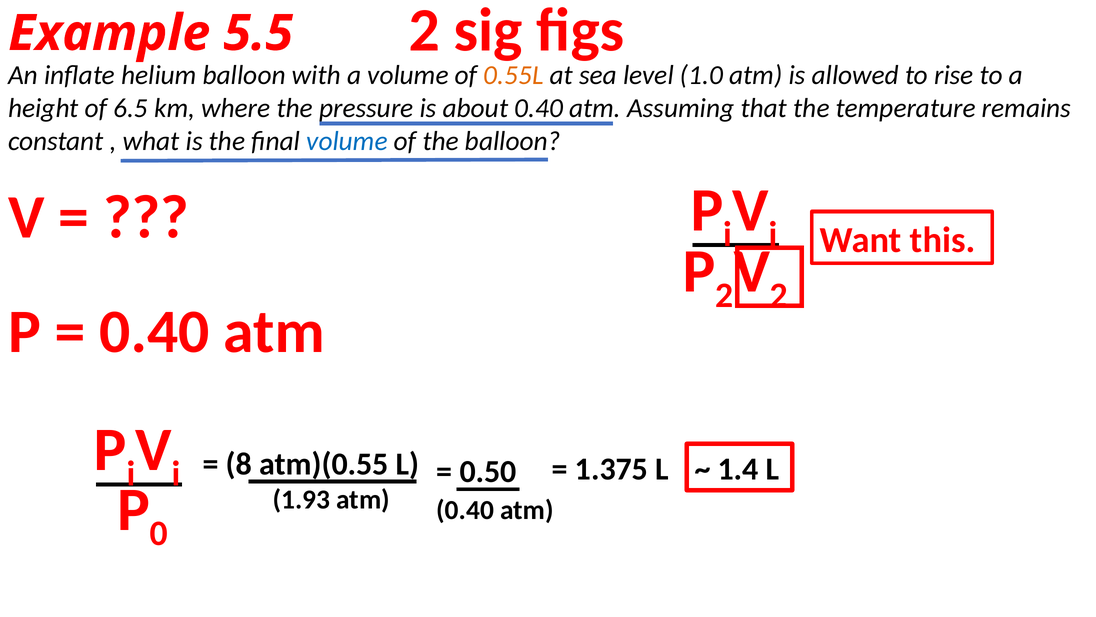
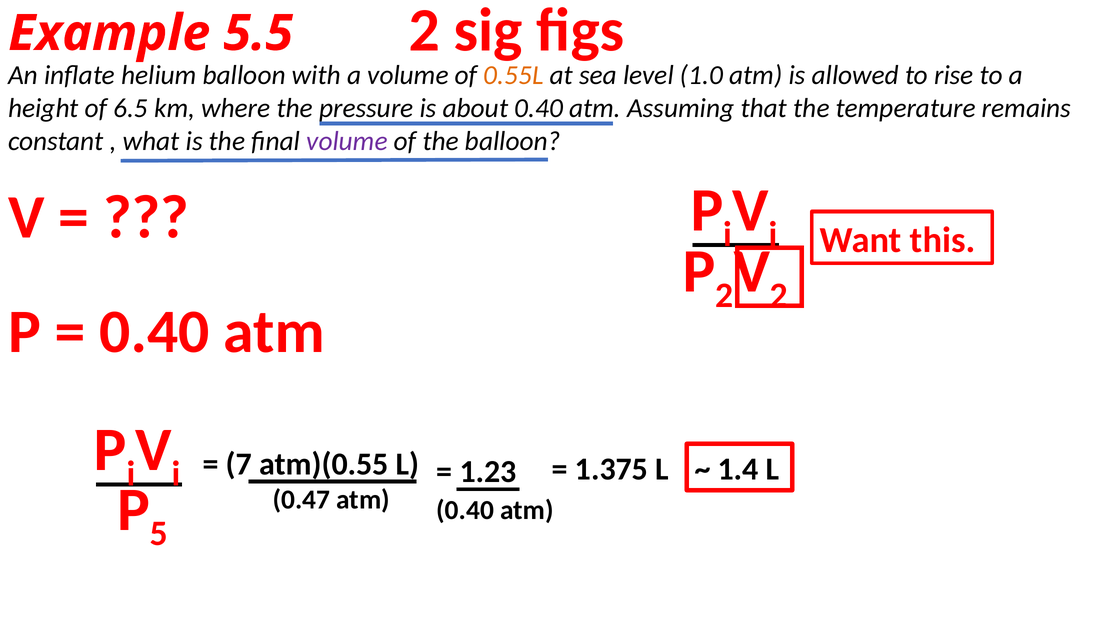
volume colour: blue -> purple (347, 141)
8: 8 -> 7 (239, 464)
0.50: 0.50 -> 1.23 (488, 472)
0: 0 -> 5 (159, 533)
1.93: 1.93 -> 0.47 (301, 499)
